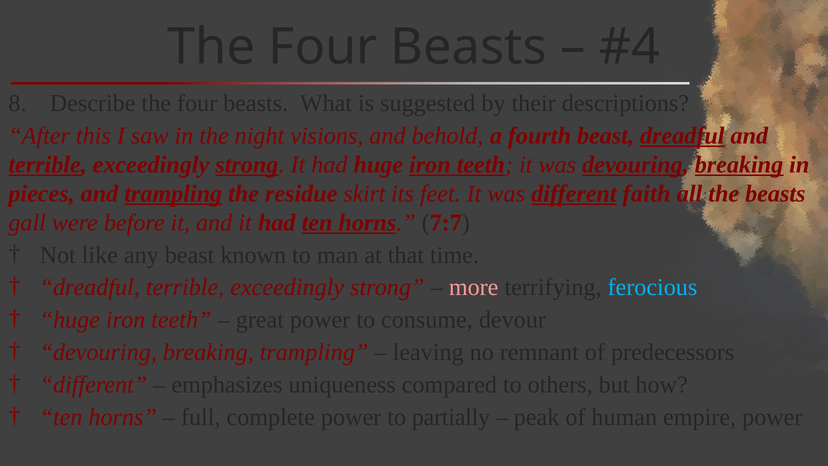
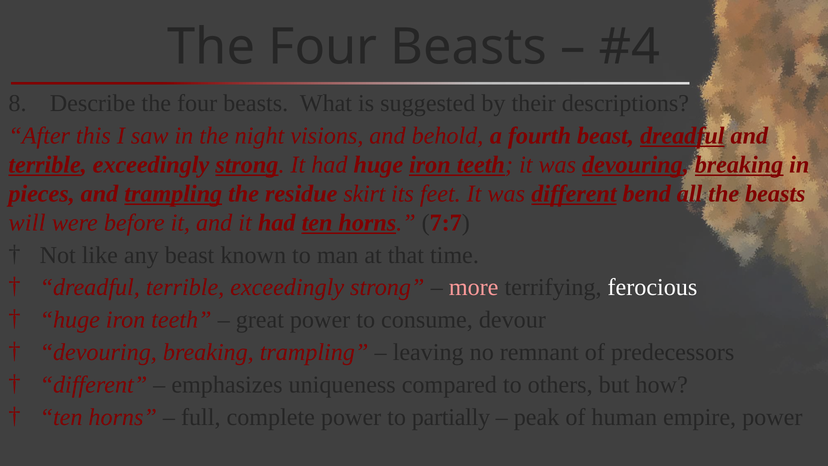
faith: faith -> bend (647, 194)
gall: gall -> will (27, 222)
ferocious colour: light blue -> white (652, 287)
